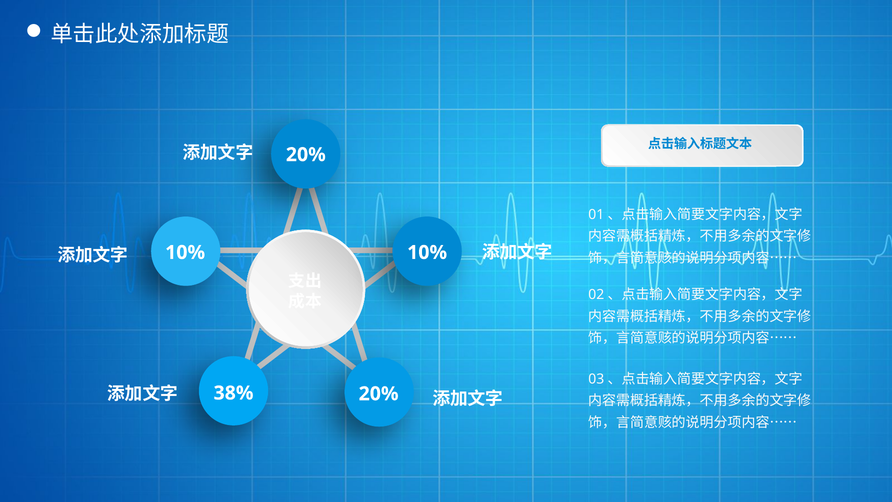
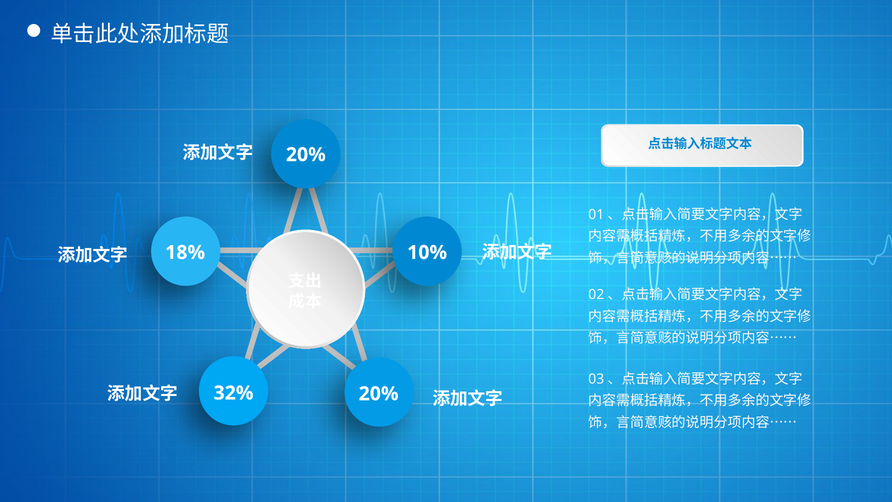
10%: 10% -> 18% (185, 252)
38%: 38% -> 32% (234, 393)
